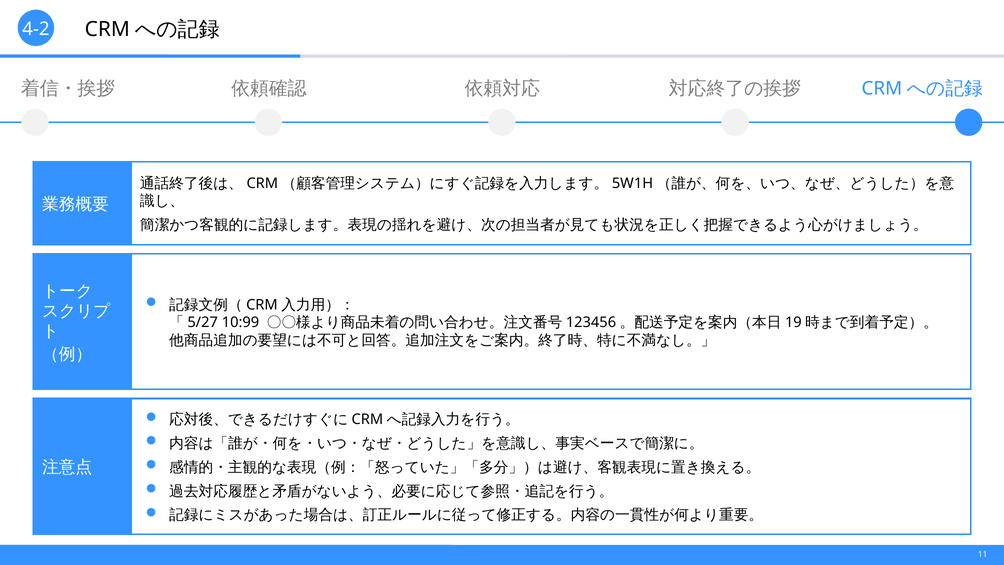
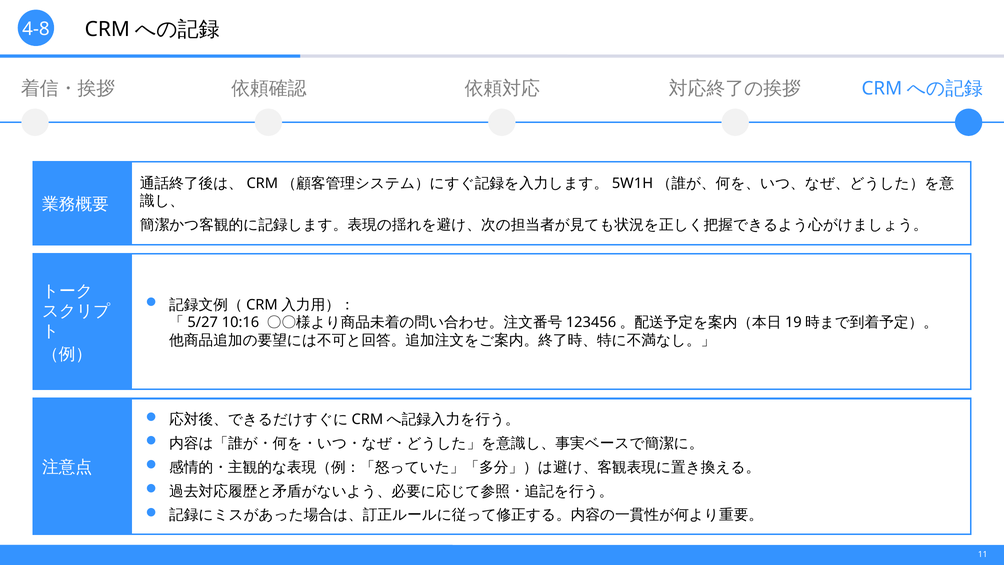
4-2: 4-2 -> 4-8 (36, 29)
10:99: 10:99 -> 10:16 (240, 322)
